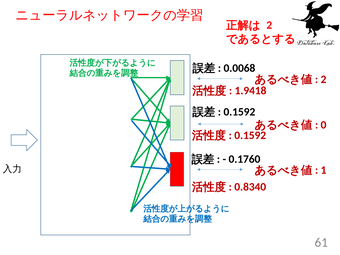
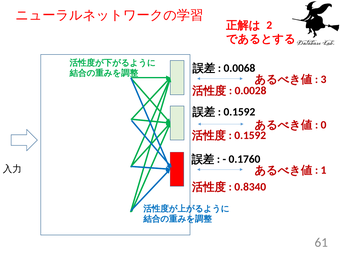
2: 2 -> 3 (324, 79)
1.9418: 1.9418 -> 0.0028 (251, 91)
